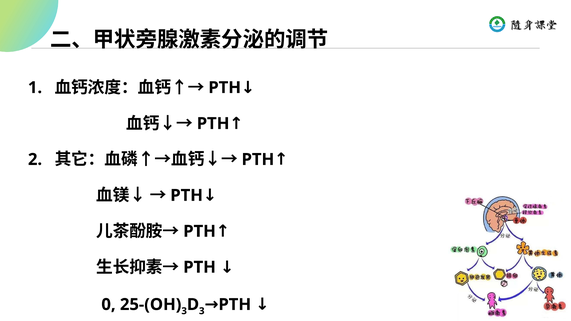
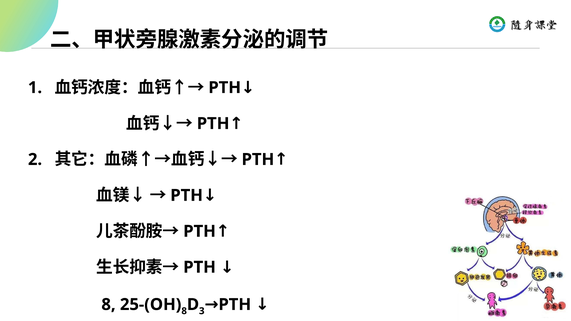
0: 0 -> 8 (109, 305)
3: 3 -> 8 (184, 311)
